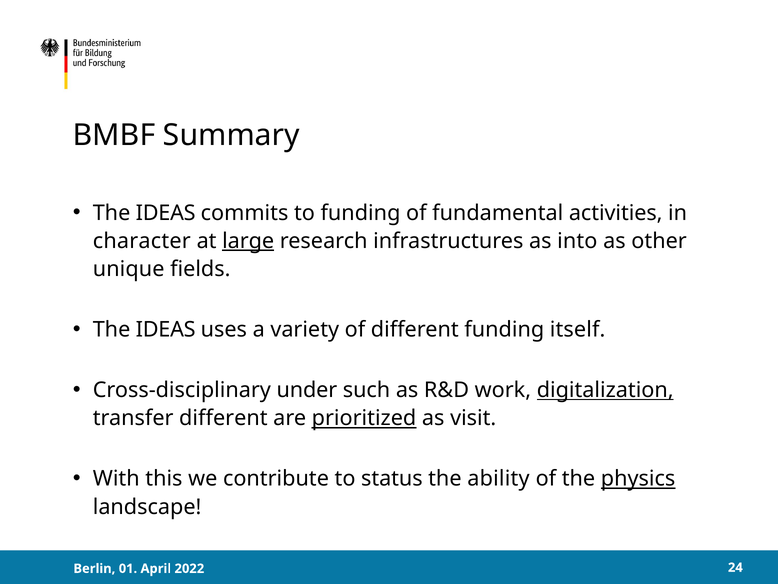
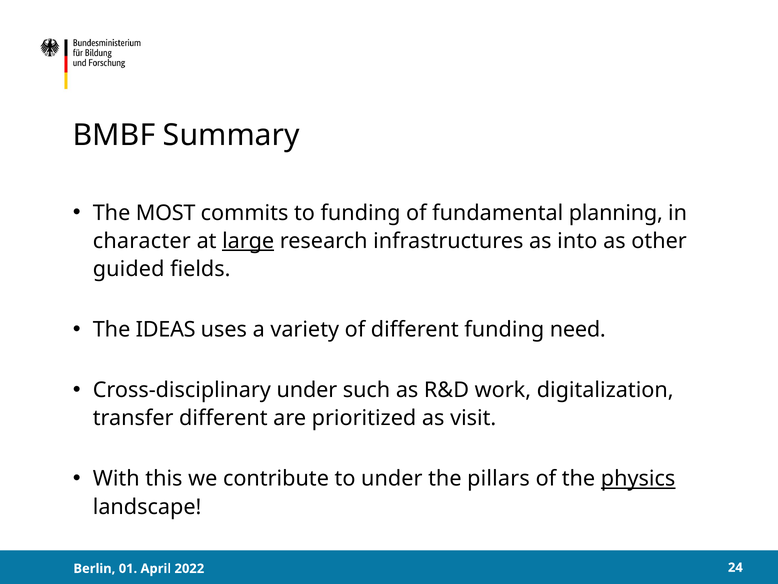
IDEAS: IDEAS -> MOST (166, 213)
activities: activities -> planning (616, 213)
unique: unique -> guided (129, 269)
itself: itself -> need (578, 329)
digitalization underline: present -> none (605, 390)
prioritized underline: present -> none (364, 418)
to status: status -> under (392, 478)
ability: ability -> pillars (498, 478)
